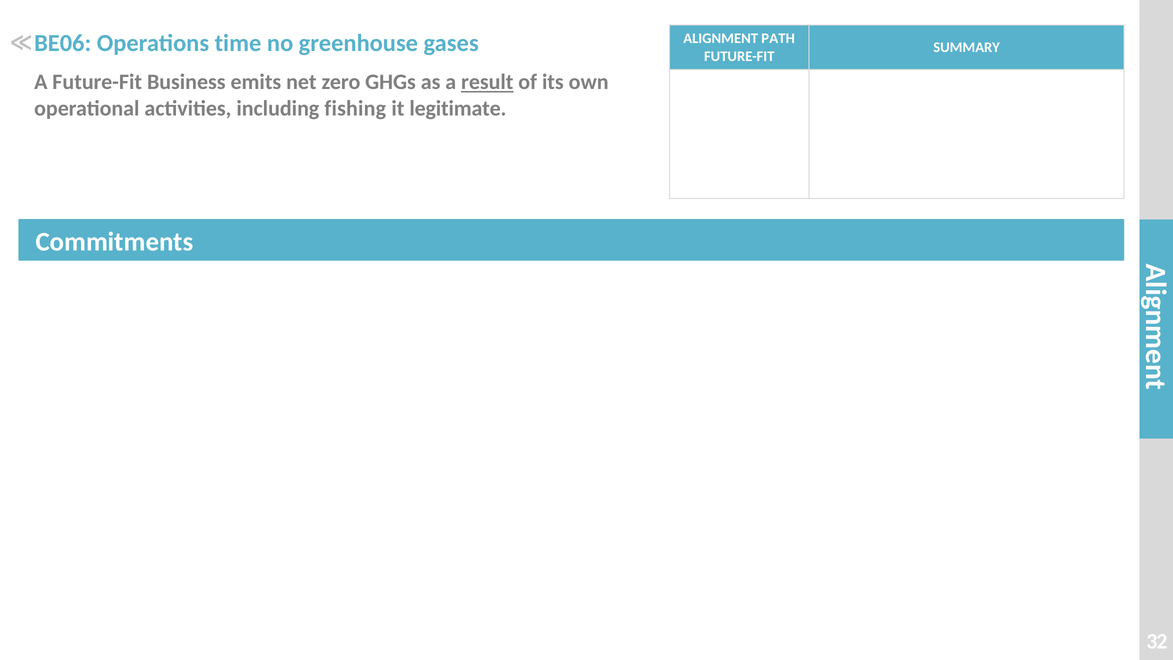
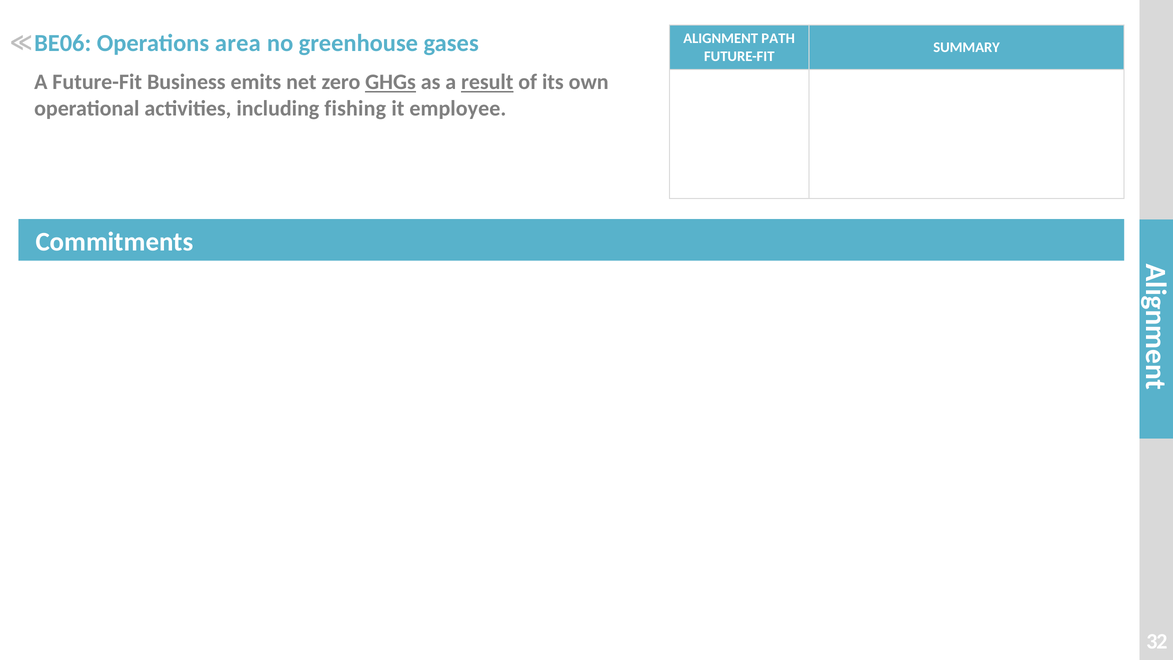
time: time -> area (238, 43)
GHGs underline: none -> present (391, 82)
legitimate: legitimate -> employee (458, 109)
